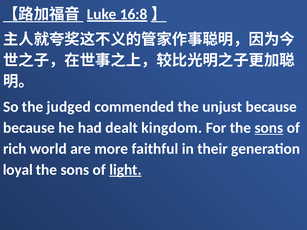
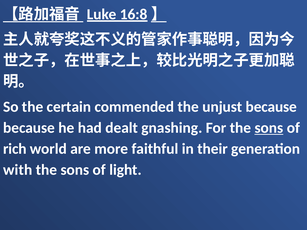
judged: judged -> certain (69, 107)
kingdom: kingdom -> gnashing (172, 128)
loyal: loyal -> with (18, 170)
light underline: present -> none (125, 170)
